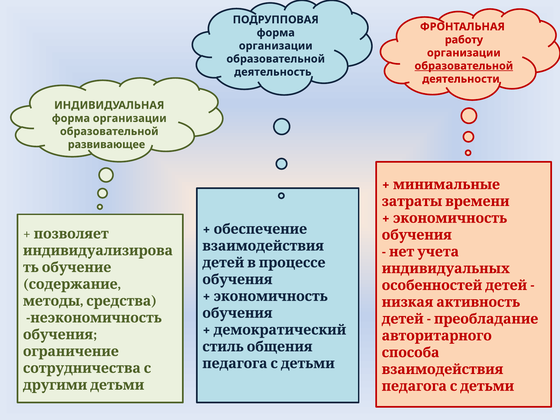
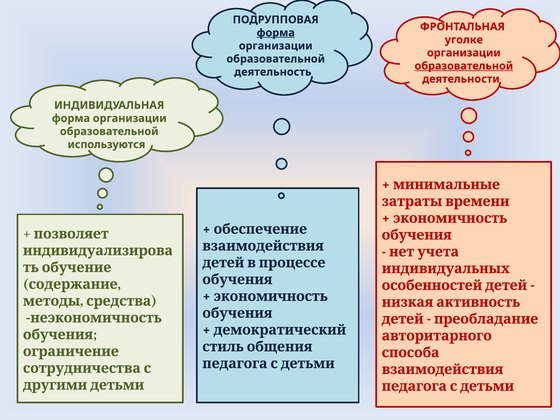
форма underline: none -> present (276, 33)
работу: работу -> уголке (464, 40)
развивающее: развивающее -> используются (106, 145)
